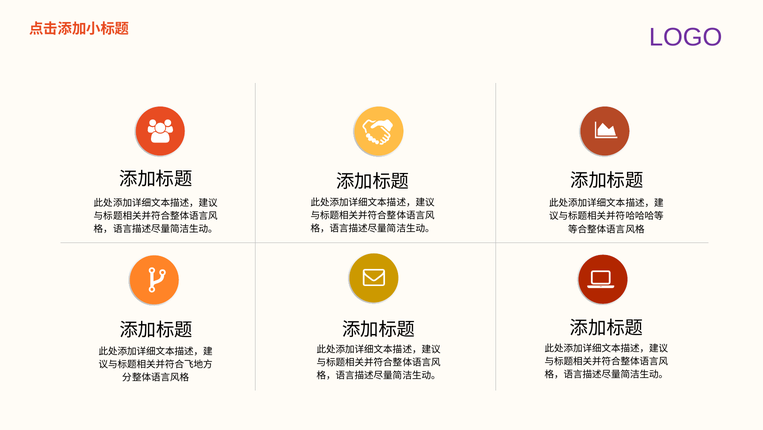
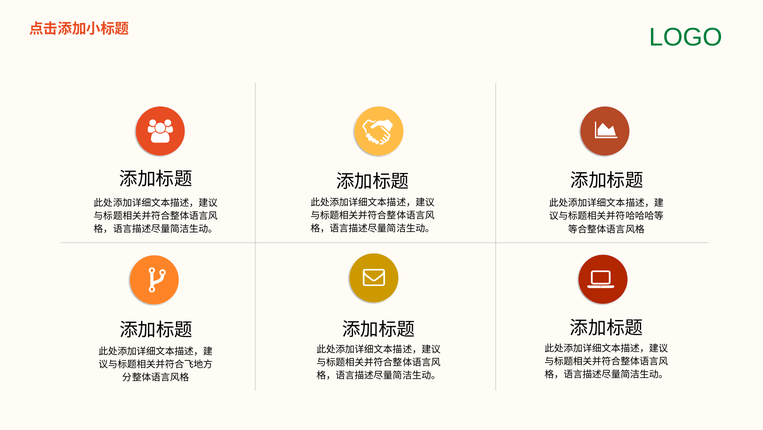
LOGO colour: purple -> green (686, 37)
